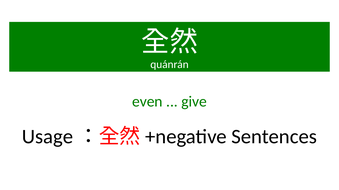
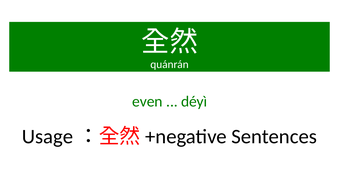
give: give -> déyì (194, 102)
